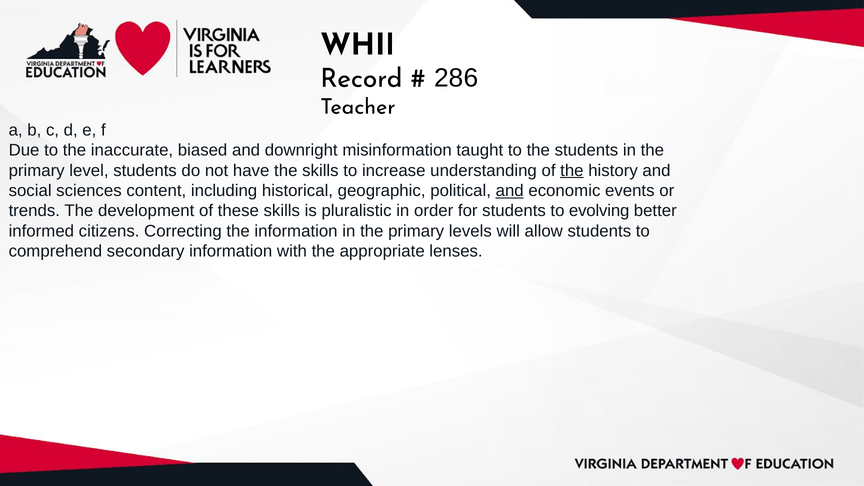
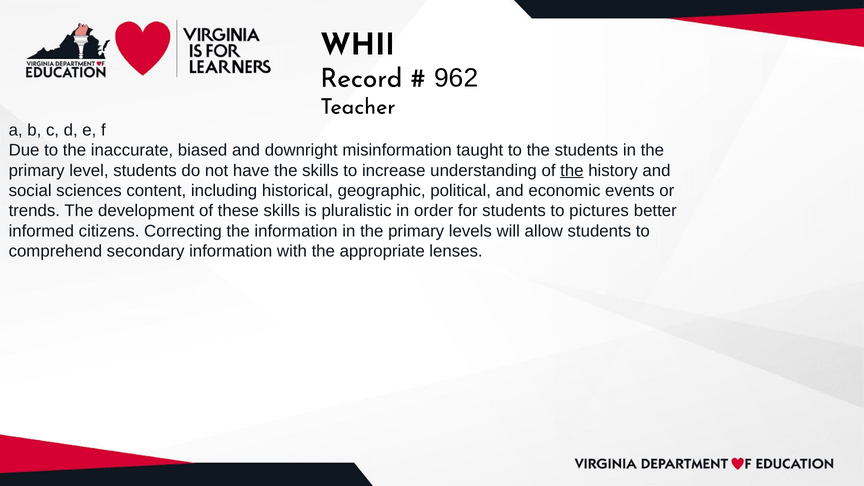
286: 286 -> 962 (456, 78)
and underline: present -> none (510, 191)
evolving: evolving -> pictures (599, 211)
